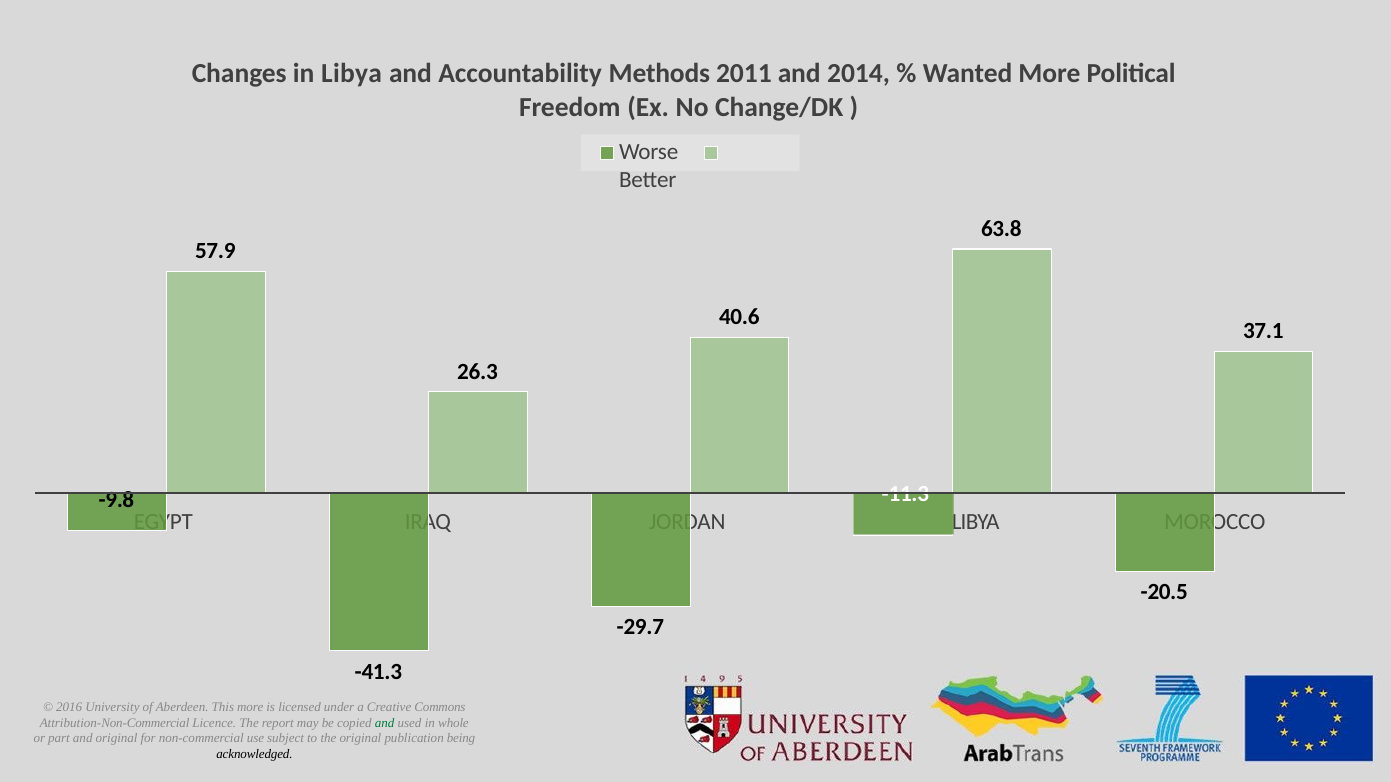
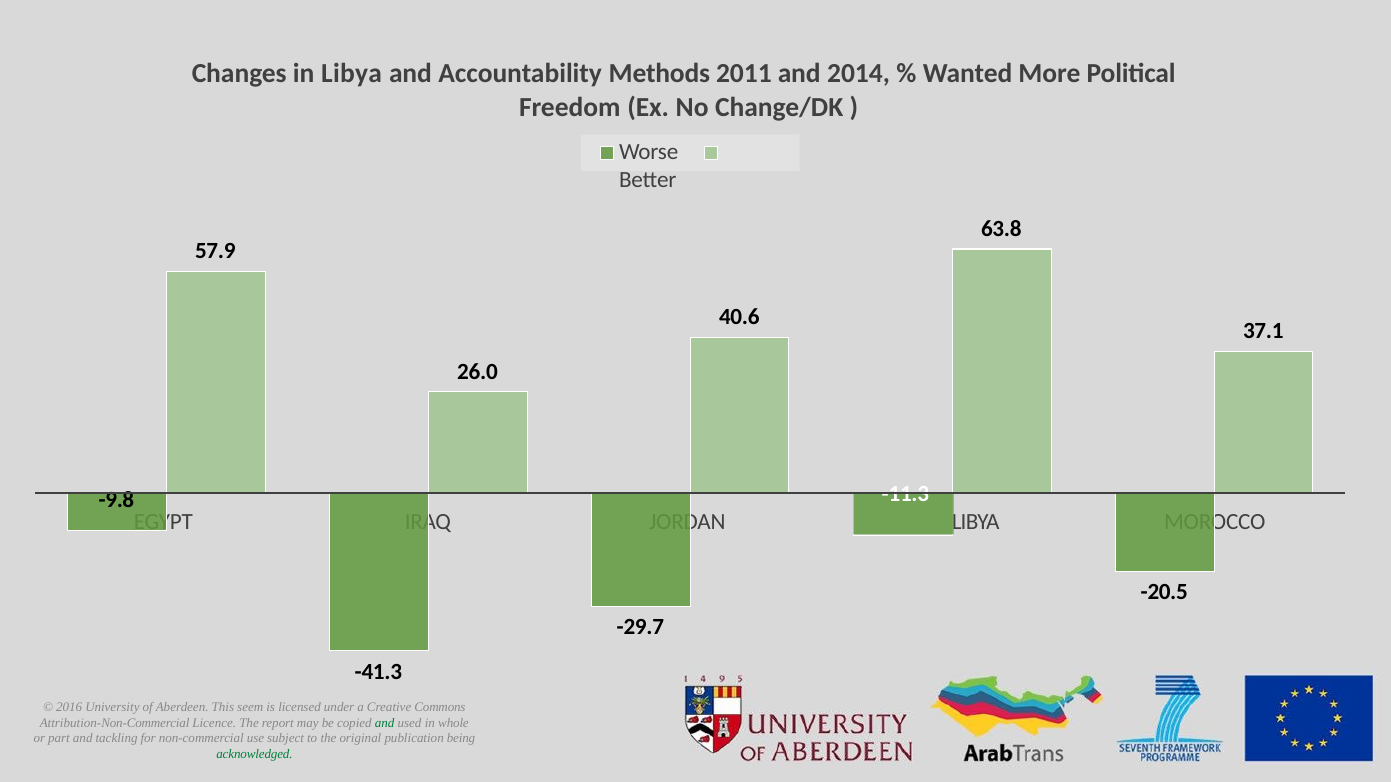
26.3: 26.3 -> 26.0 (477, 372)
This more: more -> seem (250, 708)
and original: original -> tackling (117, 739)
acknowledged colour: black -> green (254, 755)
